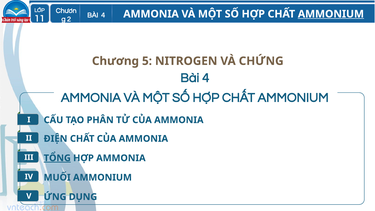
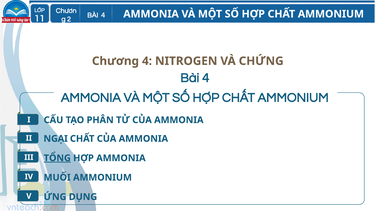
AMMONIUM underline: present -> none (331, 14)
Chương 5: 5 -> 4 (147, 61)
ĐIỆN: ĐIỆN -> NGẠI (56, 139)
